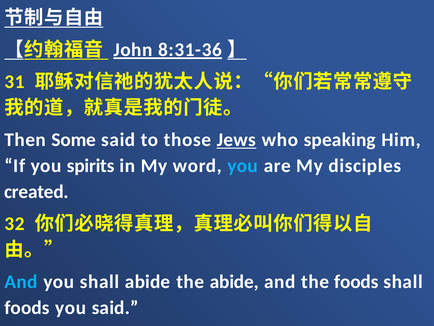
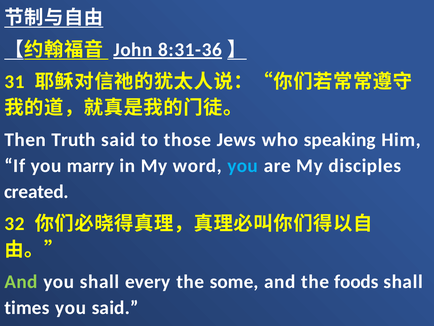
Some: Some -> Truth (74, 140)
Jews underline: present -> none (236, 140)
spirits: spirits -> marry (91, 166)
And colour: light blue -> light green (21, 281)
shall abide: abide -> every (148, 281)
the abide: abide -> some (234, 281)
foods: foods -> times (27, 307)
